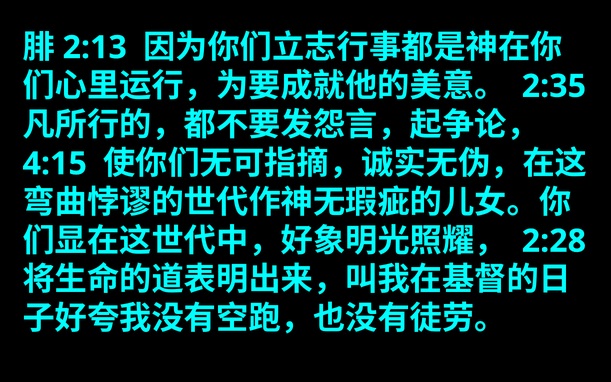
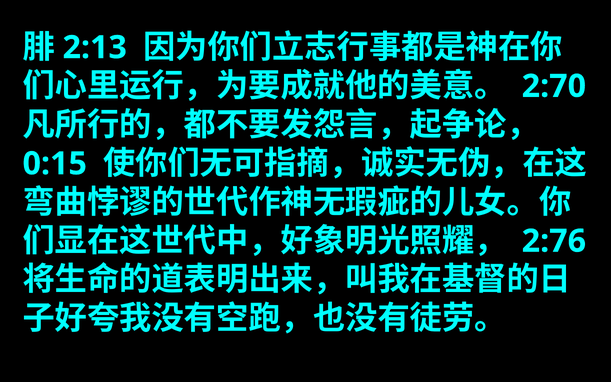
2:35: 2:35 -> 2:70 (554, 86)
4:15: 4:15 -> 0:15 (55, 164)
2:28: 2:28 -> 2:76 (554, 241)
